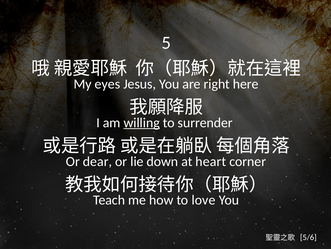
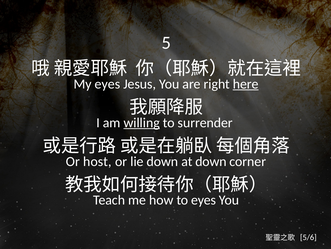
here underline: none -> present (246, 84)
dear: dear -> host (97, 161)
at heart: heart -> down (211, 161)
to love: love -> eyes (204, 200)
